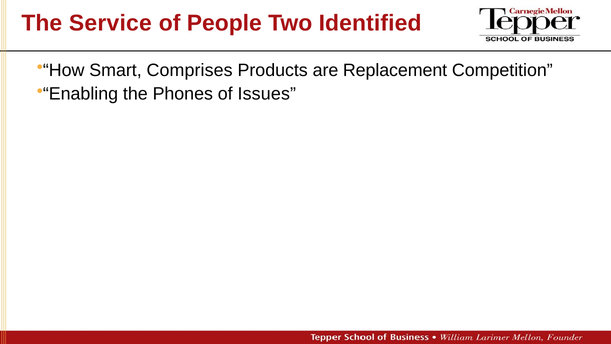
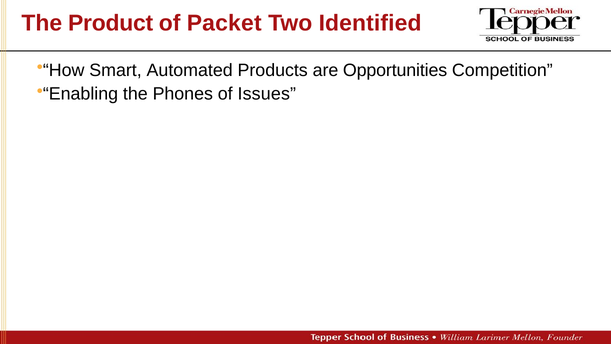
Service: Service -> Product (111, 23)
People: People -> Packet (224, 23)
Comprises: Comprises -> Automated (190, 70)
Replacement: Replacement -> Opportunities (395, 70)
